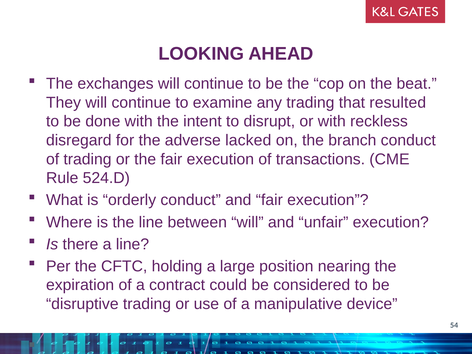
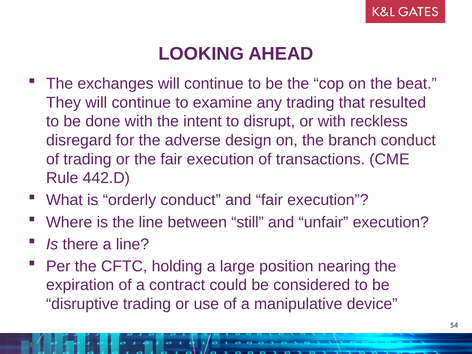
lacked: lacked -> design (248, 140)
524.D: 524.D -> 442.D (106, 178)
between will: will -> still (248, 222)
